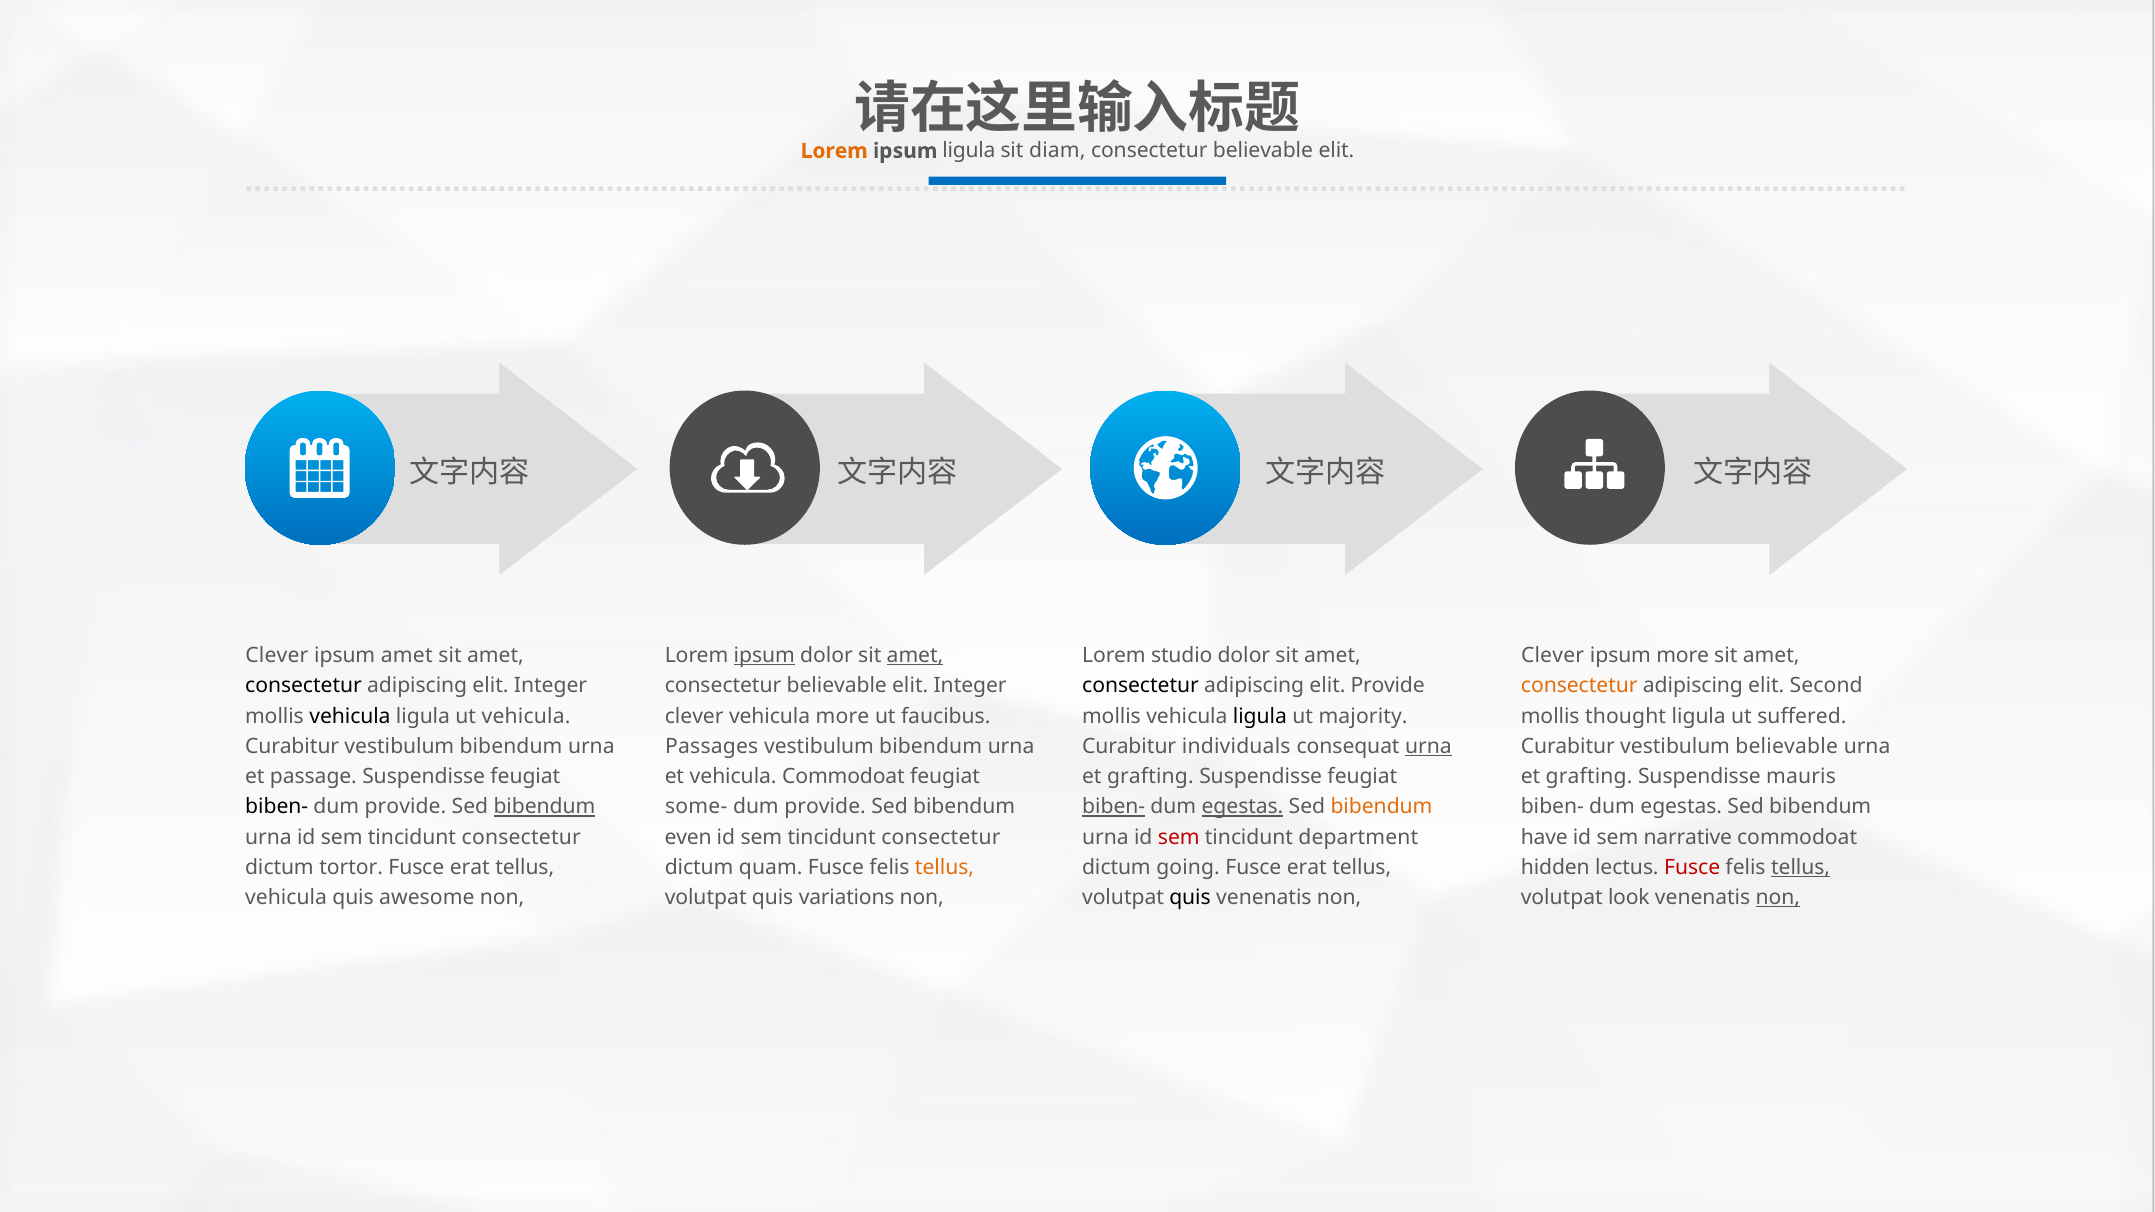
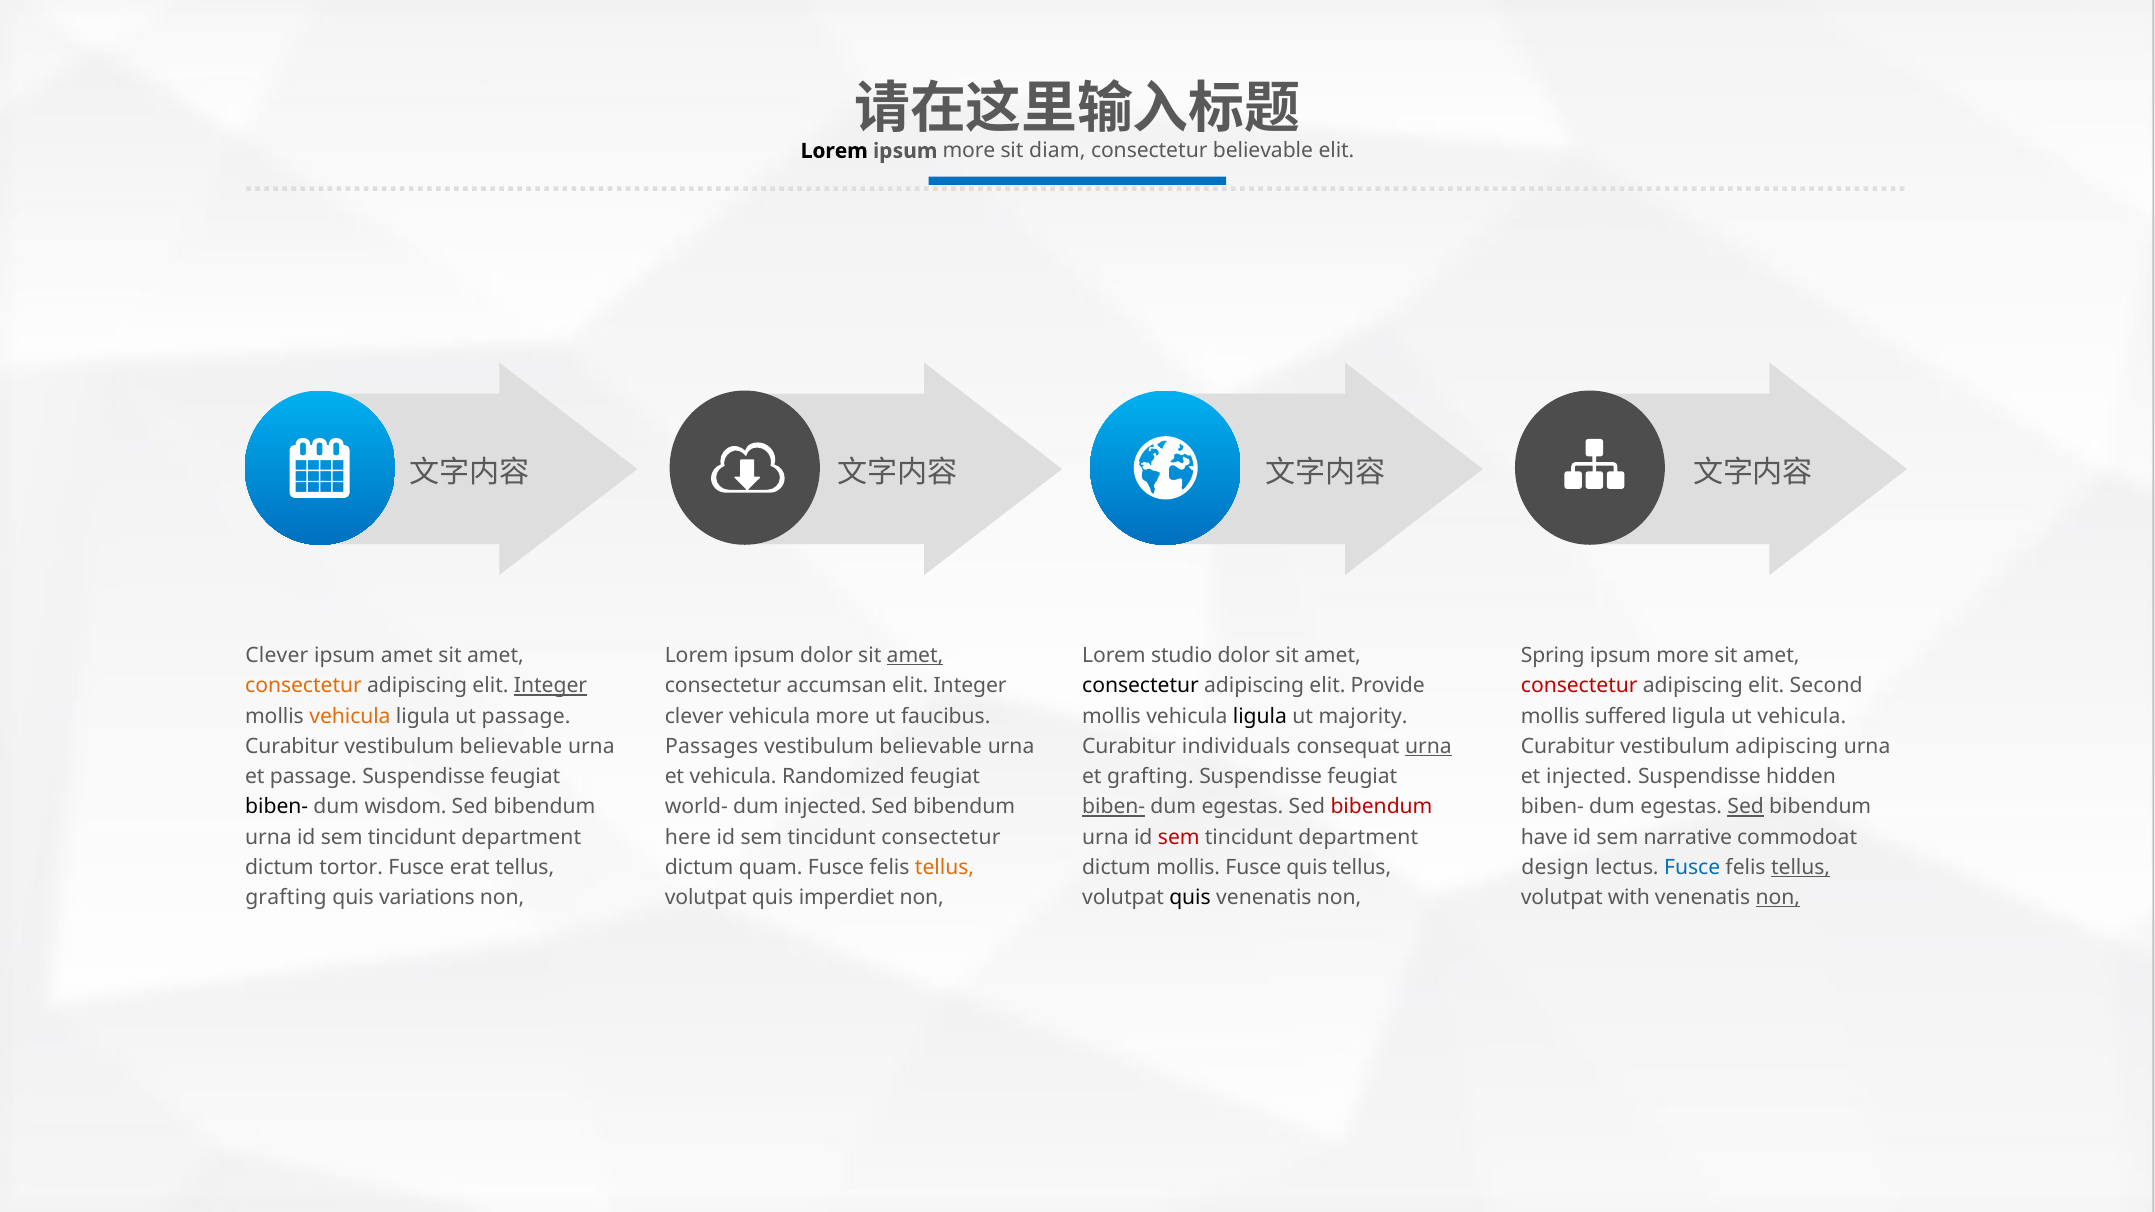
Lorem colour: orange -> black (834, 151)
ligula: ligula -> more (969, 151)
ipsum underline: present -> none (764, 656)
Clever: Clever -> Spring (1553, 656)
consectetur colour: black -> orange (304, 686)
Integer underline: none -> present (551, 686)
believable: believable -> accumsan (837, 686)
consectetur colour: orange -> red (1579, 686)
vehicula colour: black -> orange (350, 716)
ut vehicula: vehicula -> passage (526, 716)
thought: thought -> suffered (1626, 716)
ut suffered: suffered -> vehicula (1802, 716)
Curabitur vestibulum bibendum: bibendum -> believable (511, 747)
bibendum: bibendum -> believable (931, 747)
vestibulum believable: believable -> adipiscing (1787, 747)
vehicula Commodoat: Commodoat -> Randomized (843, 777)
grafting: grafting -> injected (1589, 777)
mauris: mauris -> hidden (1801, 777)
provide: provide -> wisdom (406, 807)
bibendum underline: present -> none (544, 807)
some-: some- -> world- (696, 807)
provide: provide -> injected (825, 807)
egestas underline: present -> none (1242, 807)
bibendum colour: orange -> red (1382, 807)
Sed underline: none -> present (1746, 807)
consectetur: consectetur -> department (521, 837)
even: even -> here (688, 837)
dictum going: going -> mollis (1188, 867)
erat: erat -> quis (1307, 867)
hidden: hidden -> design (1555, 867)
Fusce colour: red -> blue (1692, 867)
vehicula: vehicula -> grafting (286, 898)
awesome: awesome -> variations (427, 898)
variations: variations -> imperdiet (847, 898)
look: look -> with (1629, 898)
